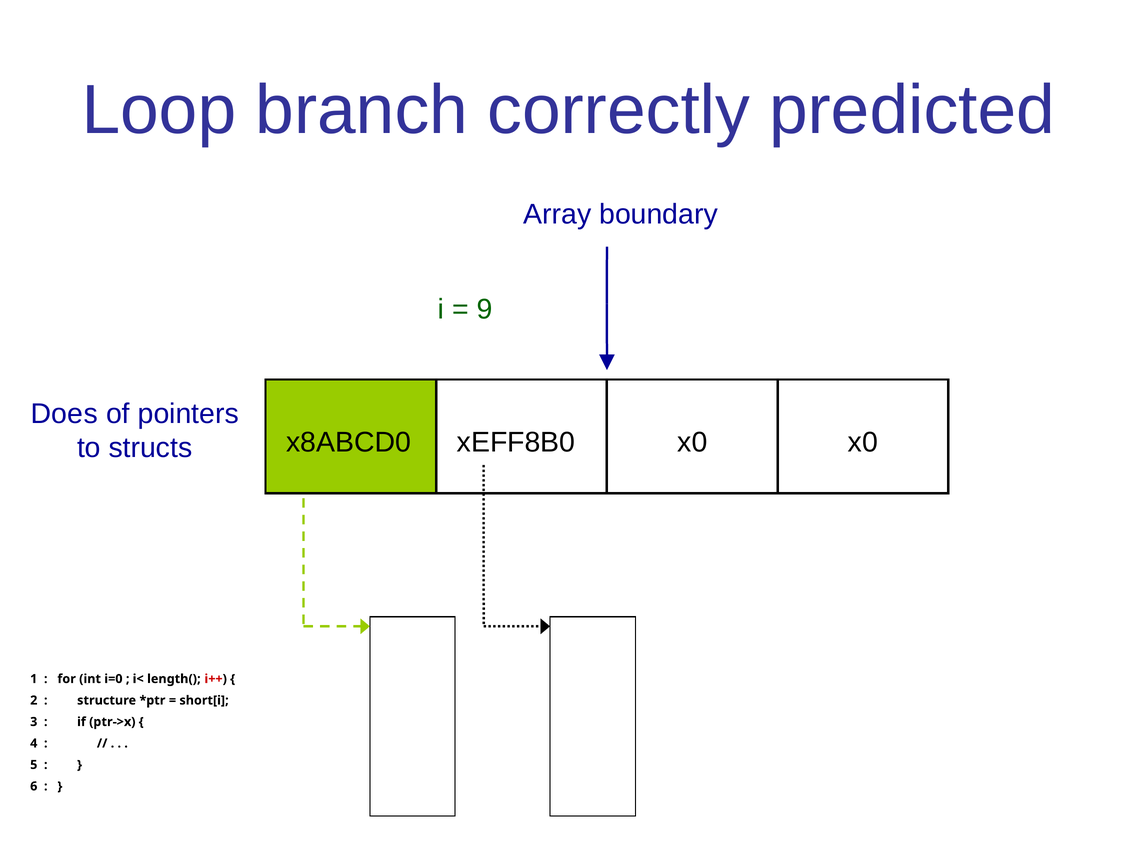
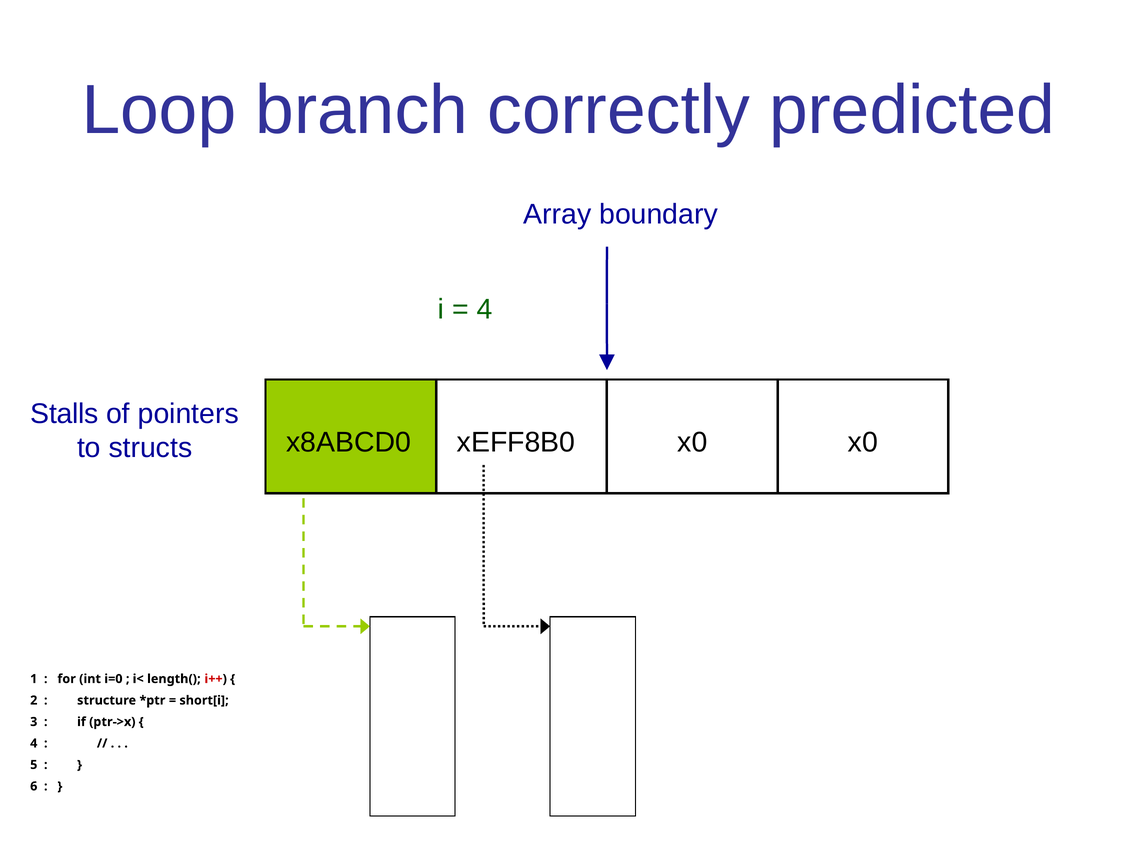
9: 9 -> 4 (484, 309)
Does: Does -> Stalls (64, 413)
